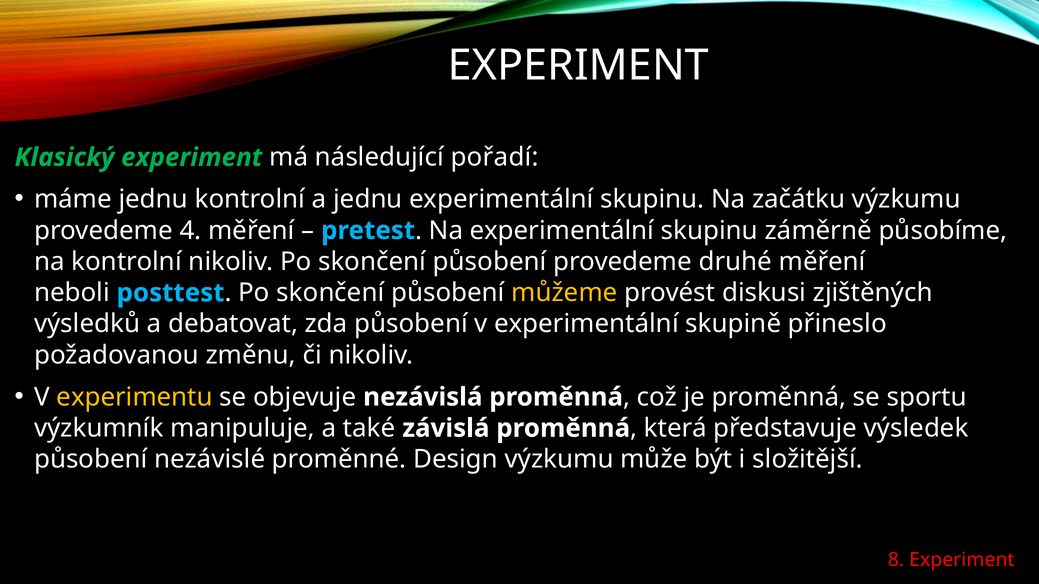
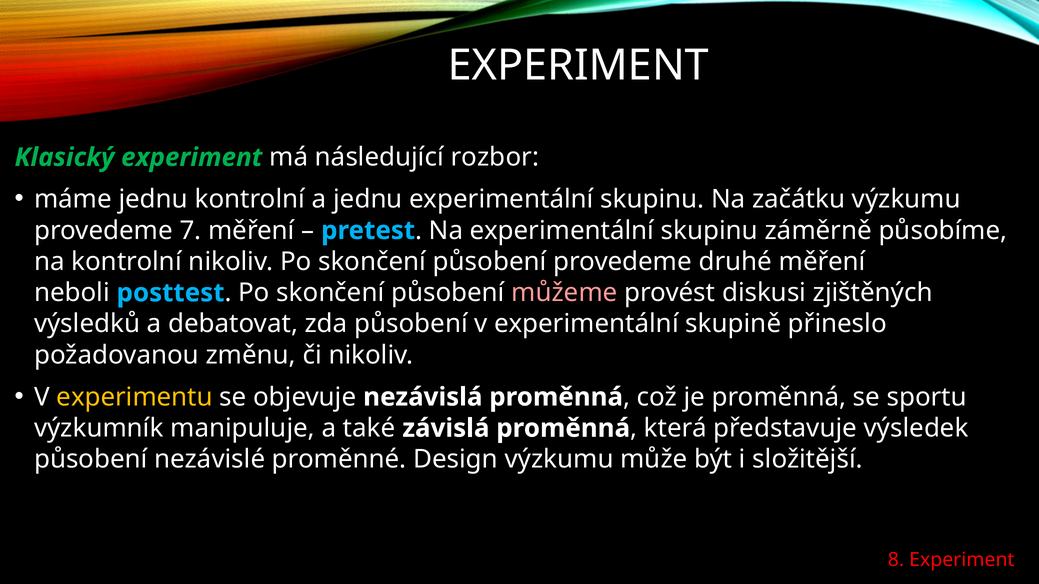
pořadí: pořadí -> rozbor (495, 157)
4: 4 -> 7 (190, 231)
můžeme colour: yellow -> pink (564, 293)
